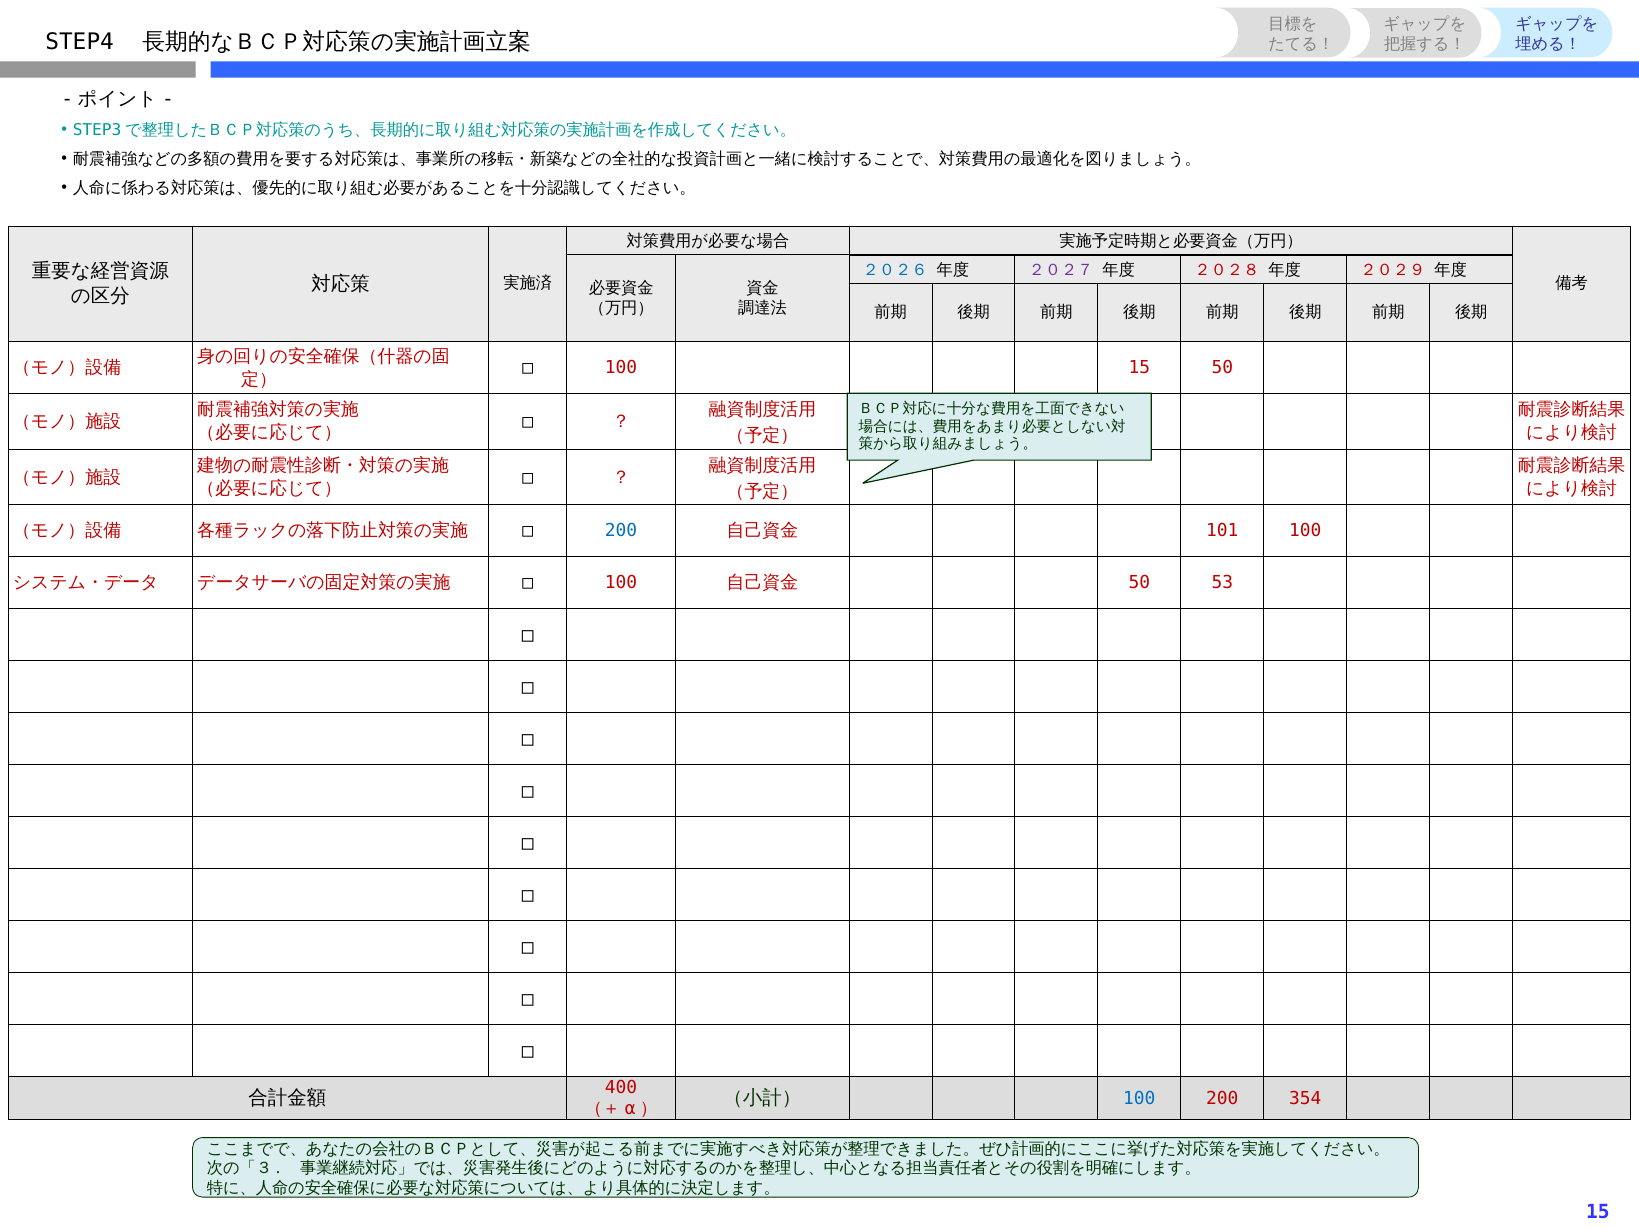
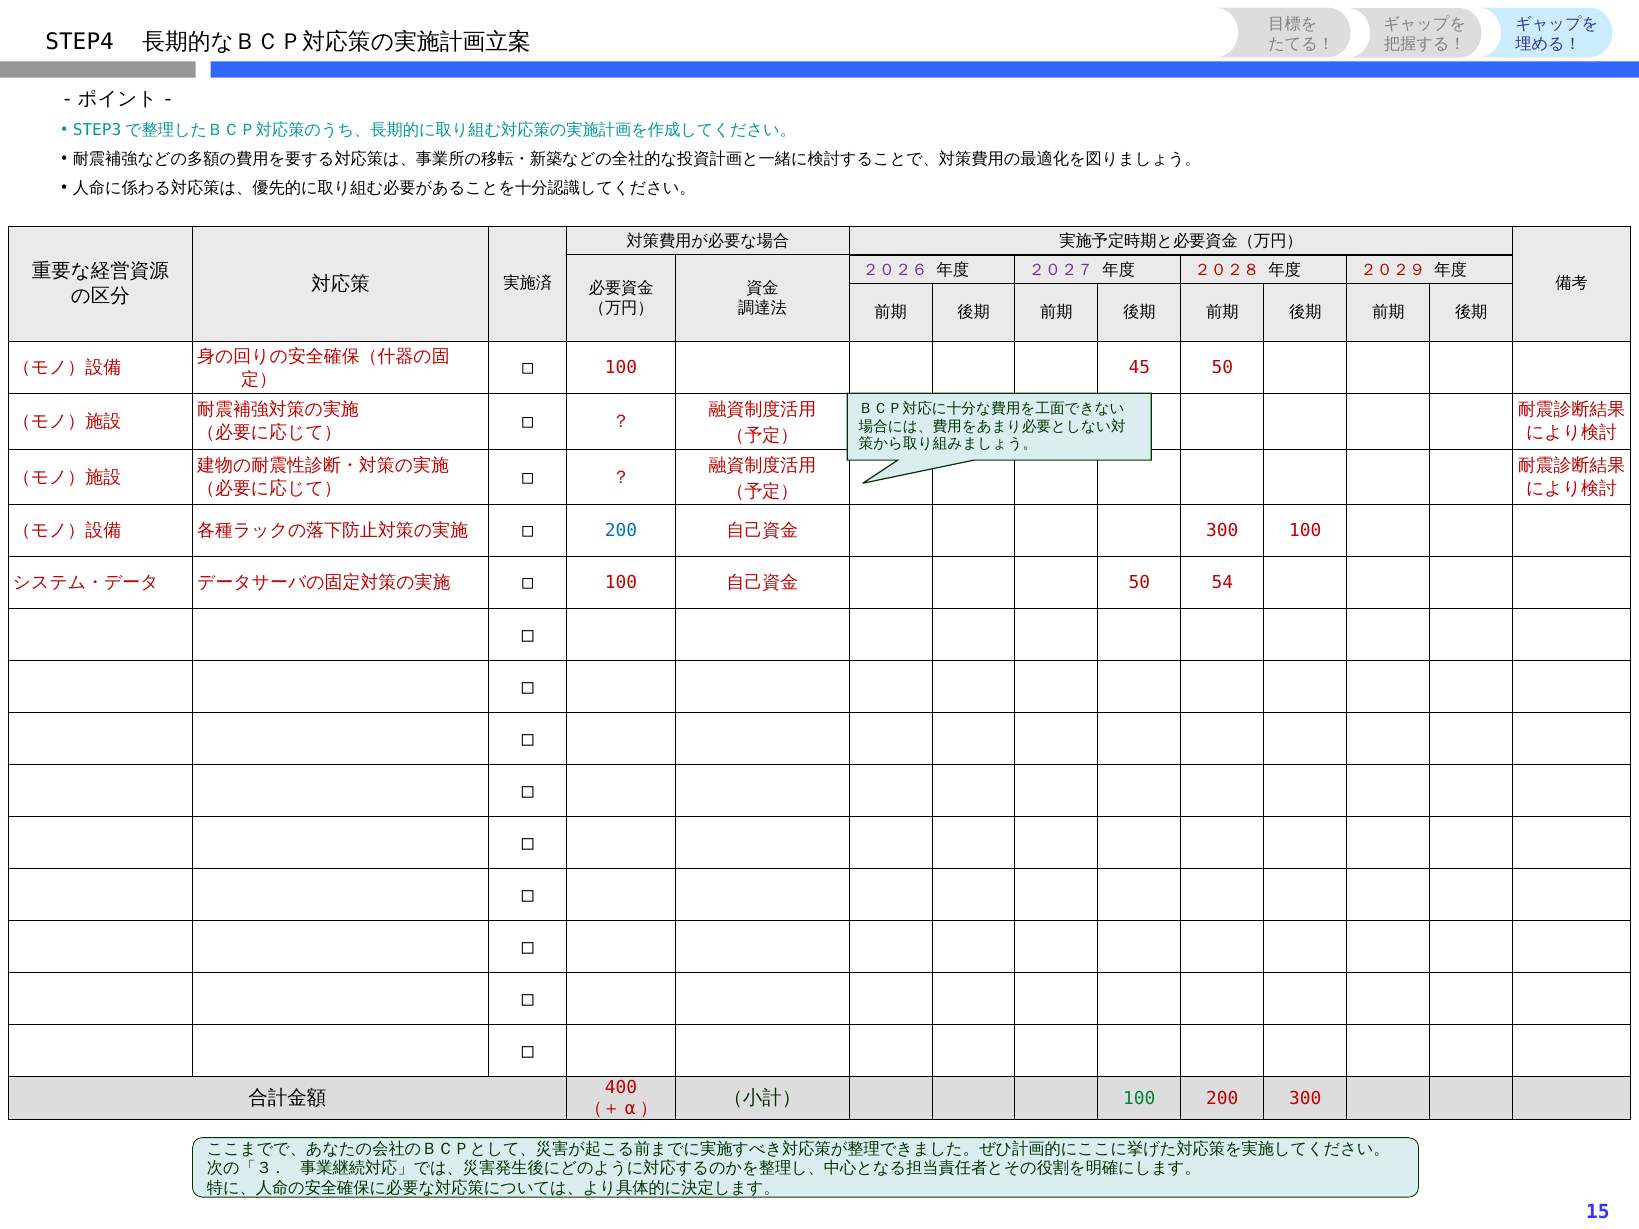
２０２６ colour: blue -> purple (895, 270)
100 15: 15 -> 45 (1139, 367)
101: 101 -> 300 (1222, 531)
53: 53 -> 54 (1222, 583)
100 colour: blue -> green (1139, 1099)
200 354: 354 -> 300 (1305, 1099)
